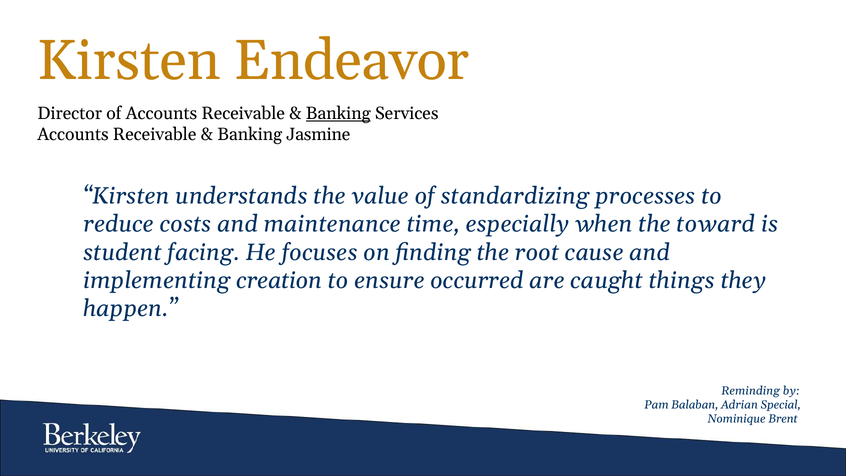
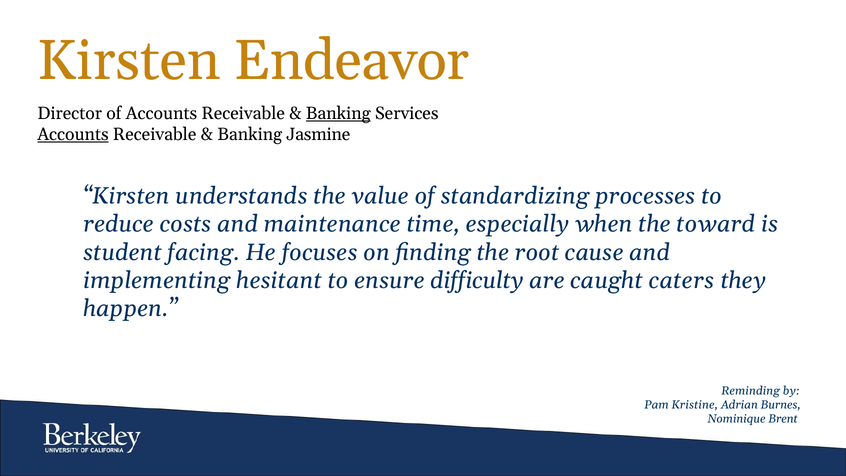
Accounts underline: none -> present (73, 135)
creation: creation -> hesitant (279, 280)
occurred: occurred -> difficulty (477, 280)
things: things -> caters (682, 280)
Balaban: Balaban -> Kristine (695, 405)
Special: Special -> Burnes (781, 405)
